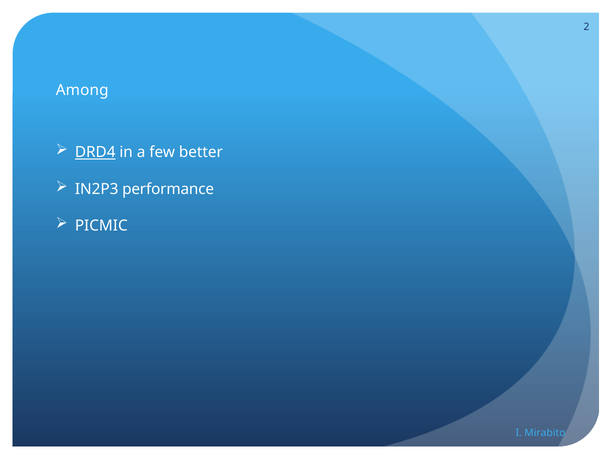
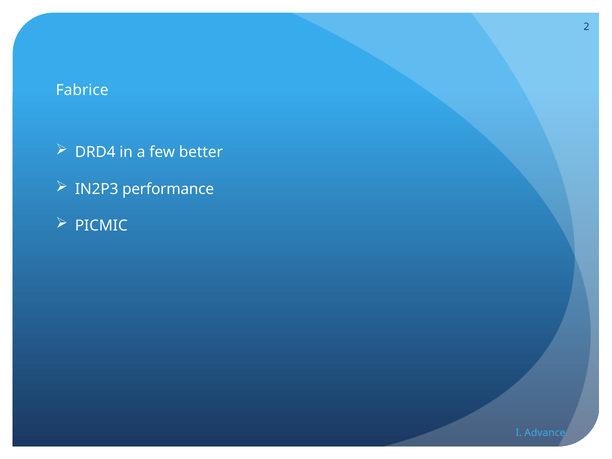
Among: Among -> Fabrice (82, 90)
DRD4 underline: present -> none (95, 152)
Mirabito: Mirabito -> Advance (545, 433)
